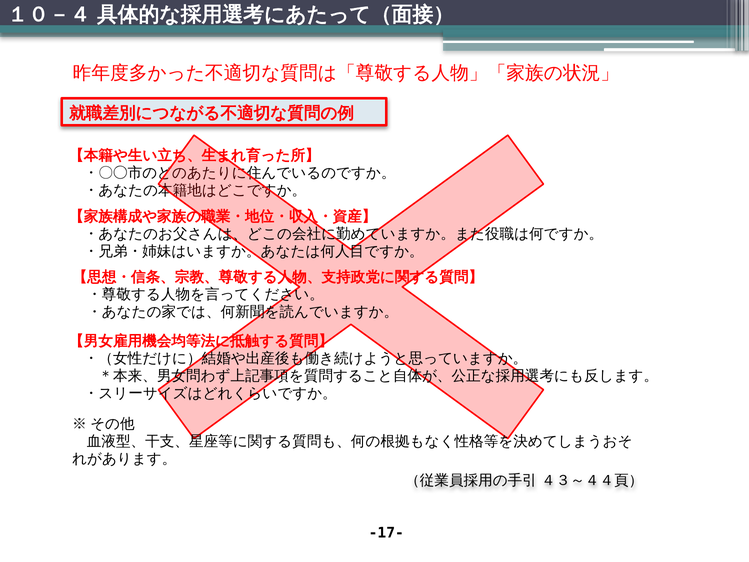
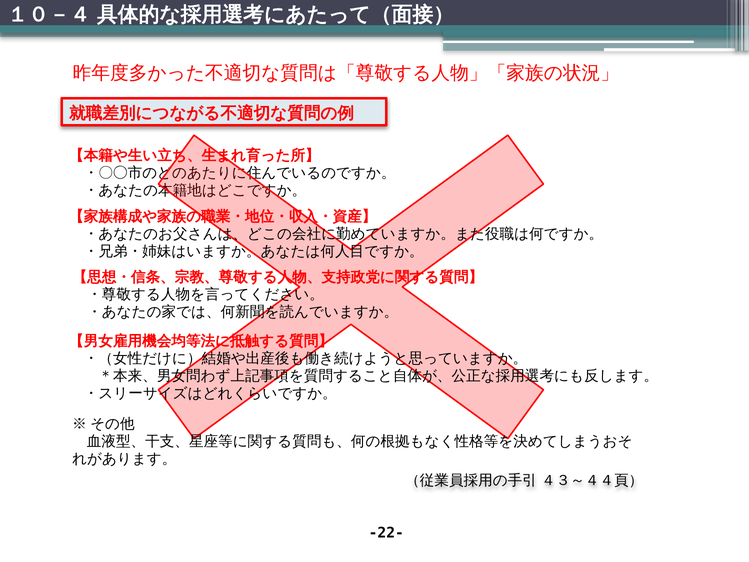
-17-: -17- -> -22- (386, 533)
